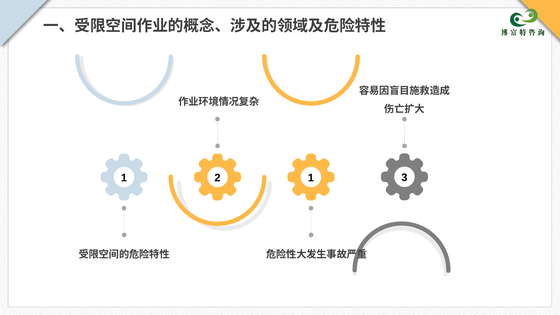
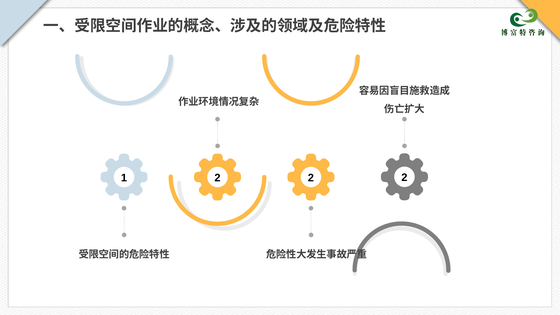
1 1: 1 -> 2 (311, 178)
3: 3 -> 2 (404, 178)
